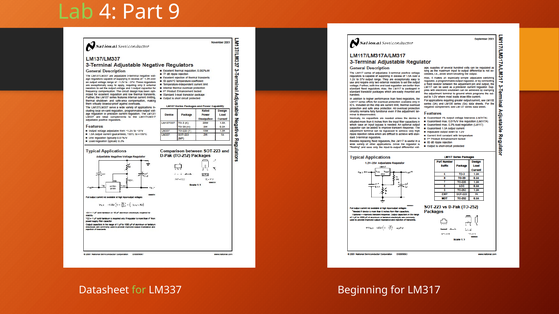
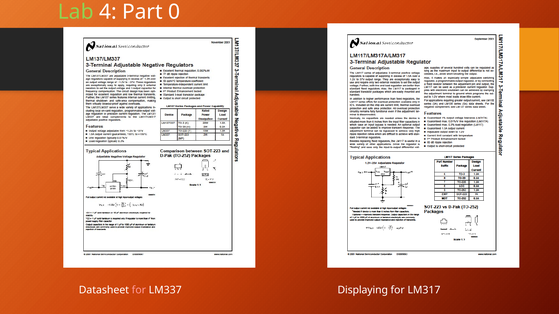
9: 9 -> 0 (174, 12)
for colour: light green -> pink (139, 290)
Beginning: Beginning -> Displaying (363, 290)
